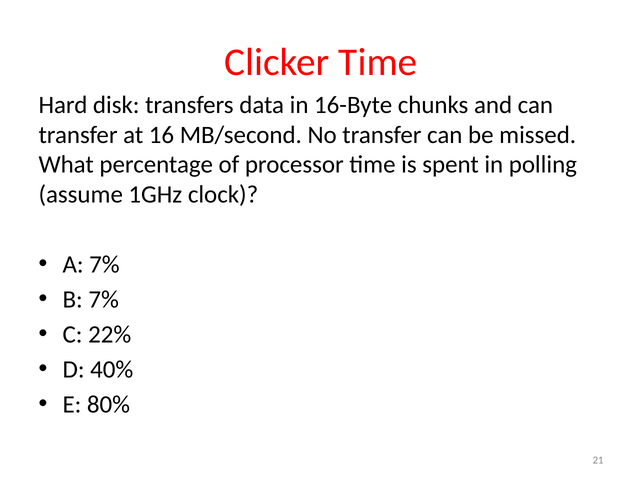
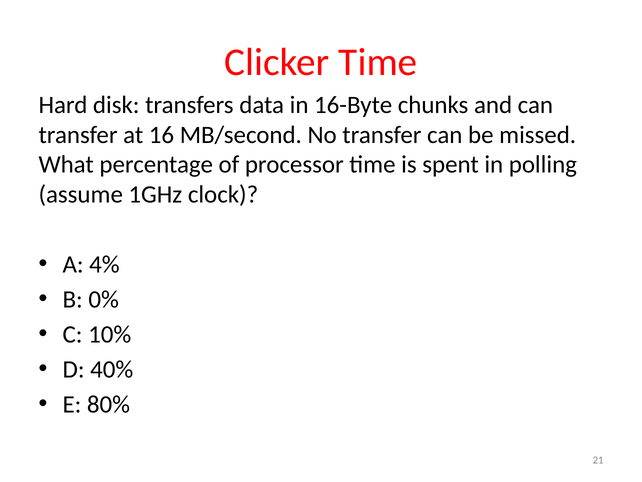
A 7%: 7% -> 4% (104, 264)
B 7%: 7% -> 0% (104, 299)
22%: 22% -> 10% (110, 334)
